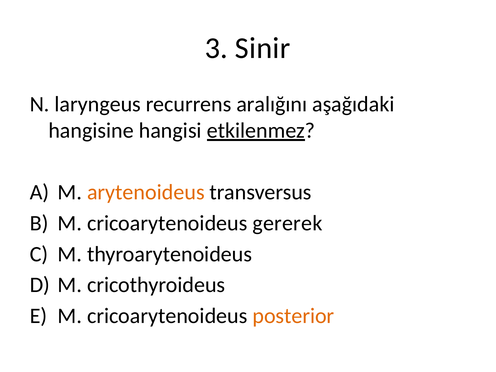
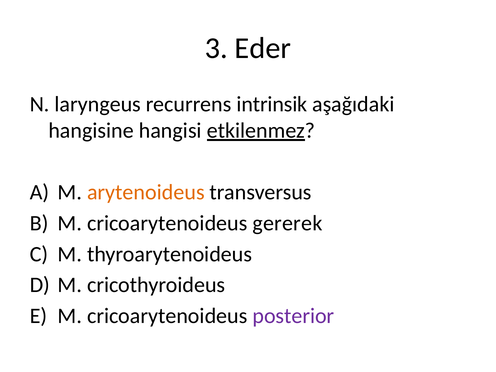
Sinir: Sinir -> Eder (263, 48)
aralığını: aralığını -> intrinsik (272, 104)
posterior colour: orange -> purple (293, 316)
